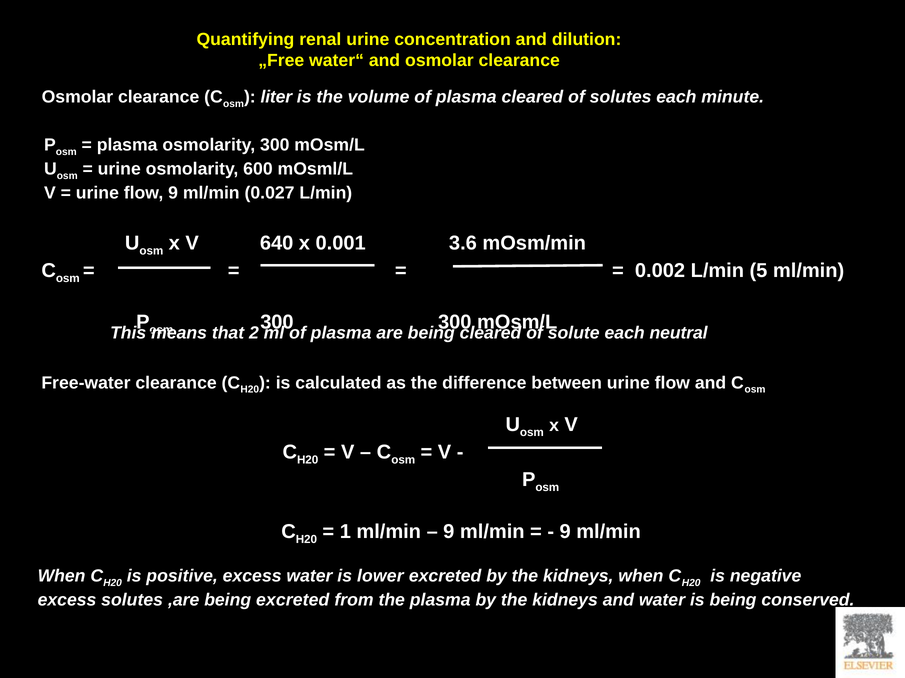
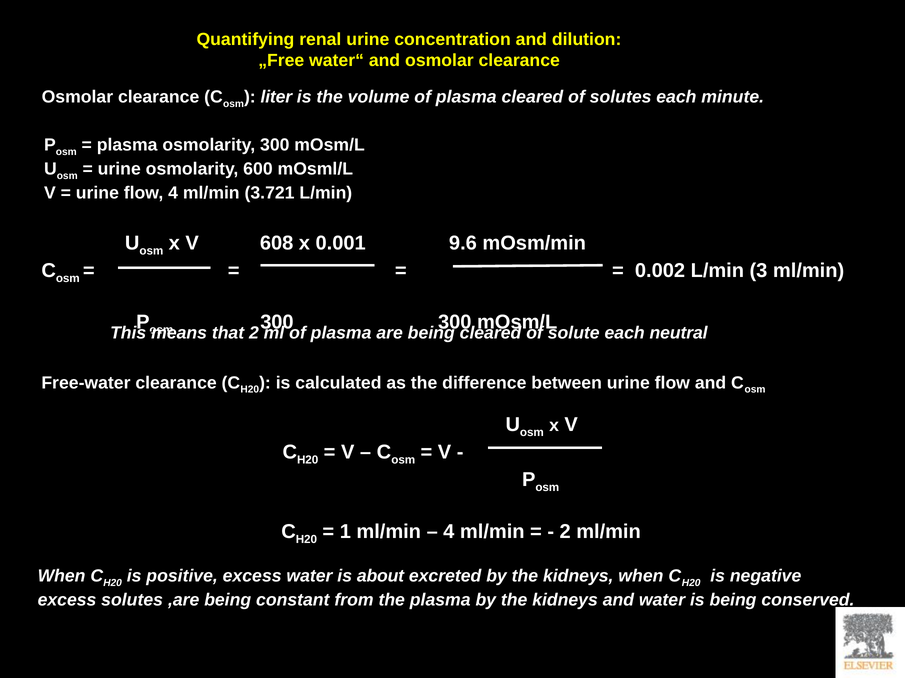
flow 9: 9 -> 4 (173, 193)
0.027: 0.027 -> 3.721 (270, 193)
640: 640 -> 608 (277, 243)
3.6: 3.6 -> 9.6 (463, 243)
5: 5 -> 3 (758, 271)
9: 9 -> 4 (449, 532)
9: 9 -> 2 (565, 532)
lower: lower -> about (381, 577)
being excreted: excreted -> constant (293, 601)
